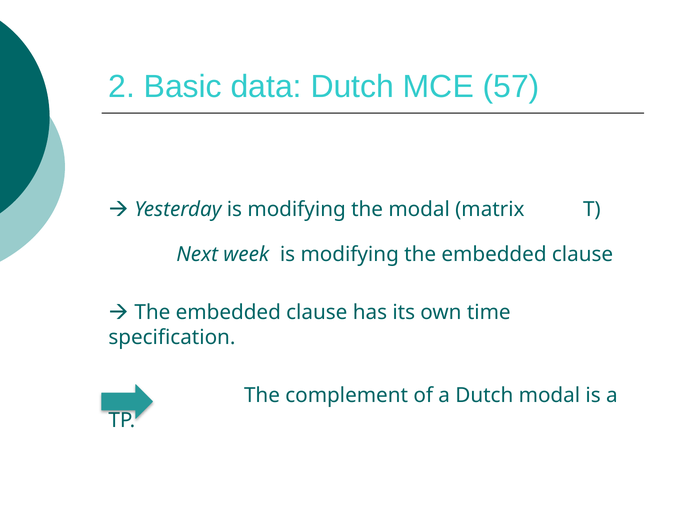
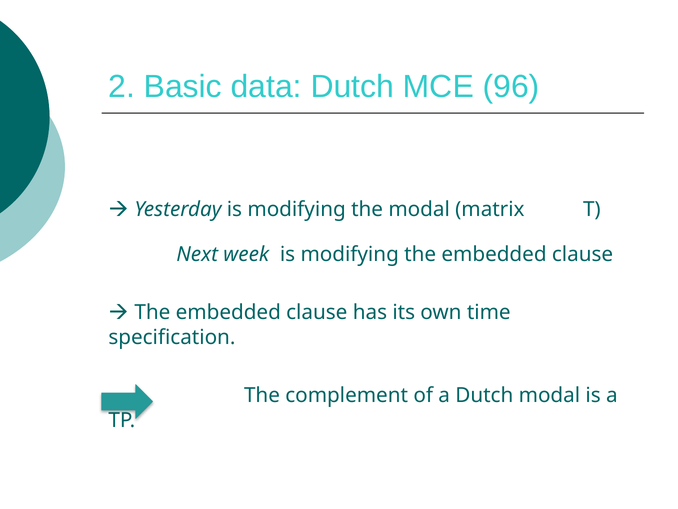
57: 57 -> 96 (511, 87)
